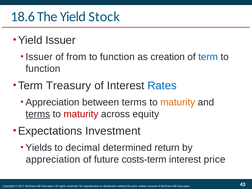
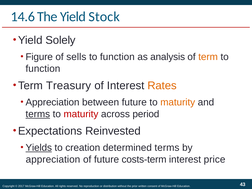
18.6: 18.6 -> 14.6 (23, 17)
Yield Issuer: Issuer -> Solely (61, 40)
Issuer: Issuer -> Figure (39, 57)
from: from -> sells (76, 57)
creation: creation -> analysis (168, 57)
term colour: blue -> orange (208, 57)
Rates colour: blue -> orange (162, 86)
between terms: terms -> future (134, 102)
equity: equity -> period (146, 114)
Investment: Investment -> Reinvested (113, 131)
Yields underline: none -> present (39, 148)
decimal: decimal -> creation (83, 148)
determined return: return -> terms (167, 148)
